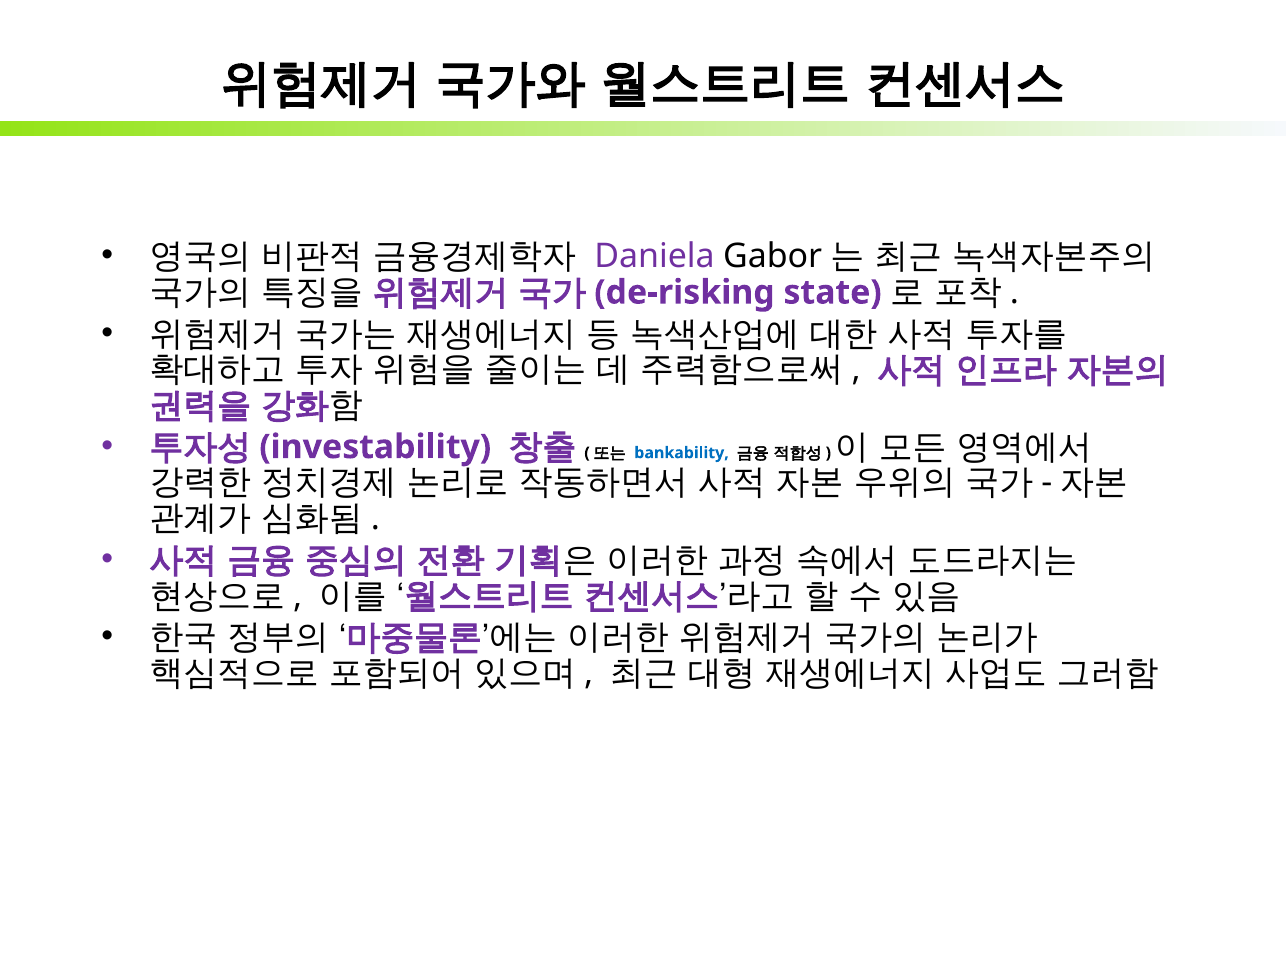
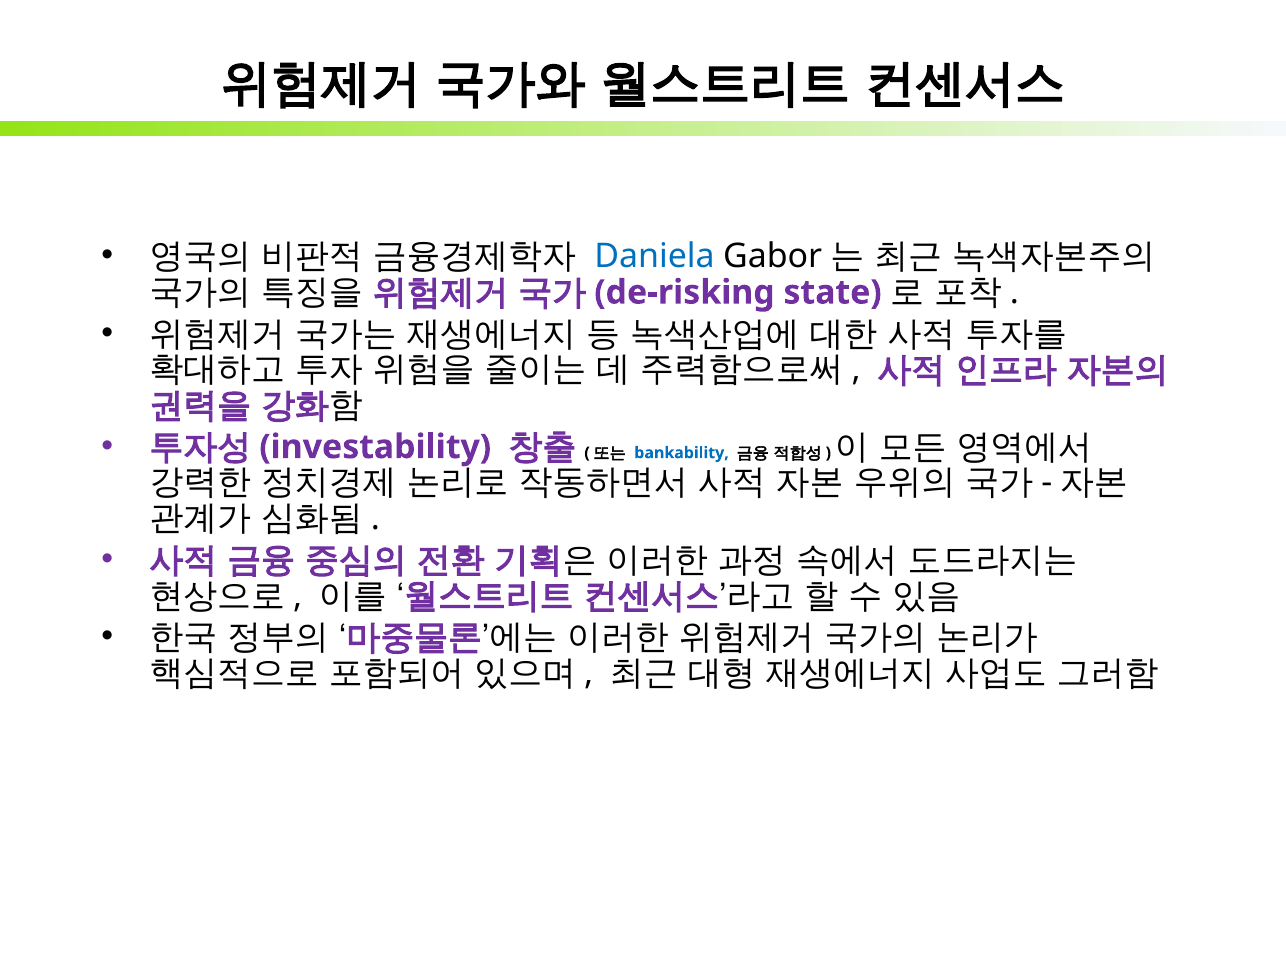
Daniela colour: purple -> blue (655, 256)
